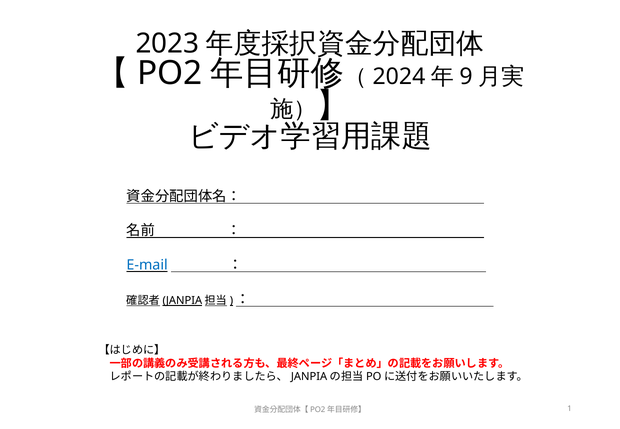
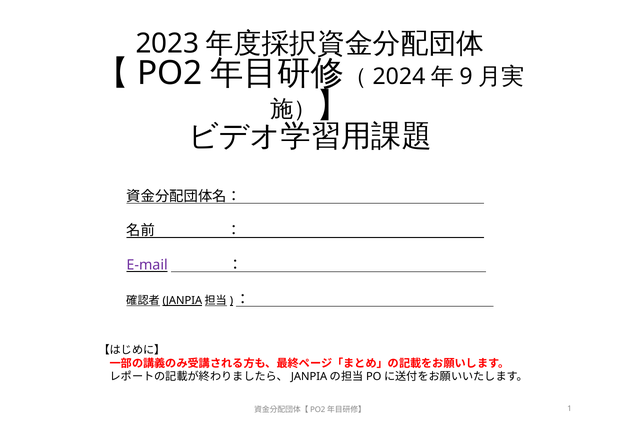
E-mail colour: blue -> purple (147, 265)
